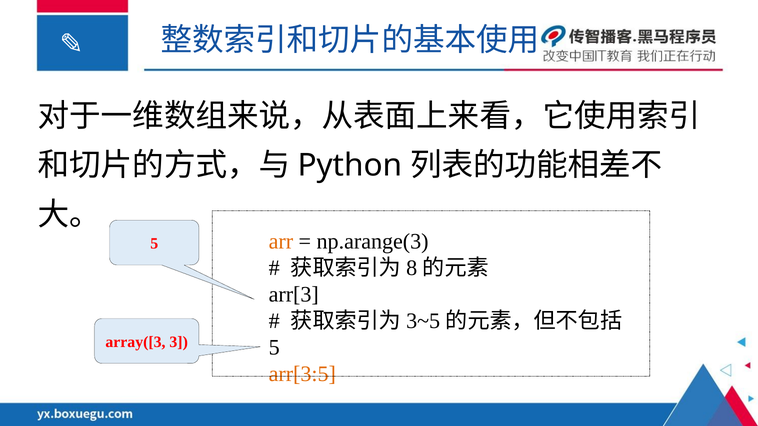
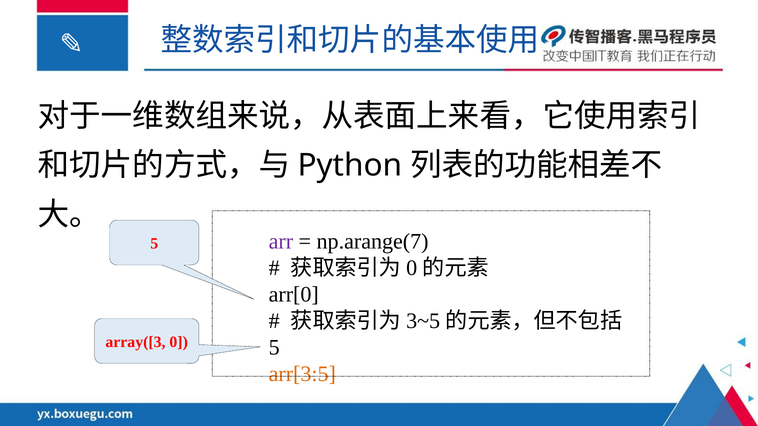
arr colour: orange -> purple (281, 242)
np.arange(3: np.arange(3 -> np.arange(7 (373, 242)
8: 8 -> 0 (412, 268)
arr[3: arr[3 -> arr[0 (294, 295)
array([3 3: 3 -> 0 (179, 342)
